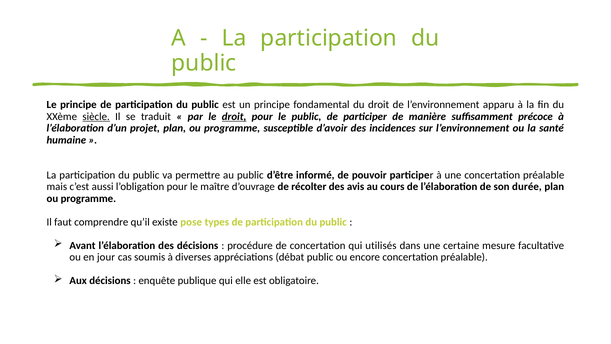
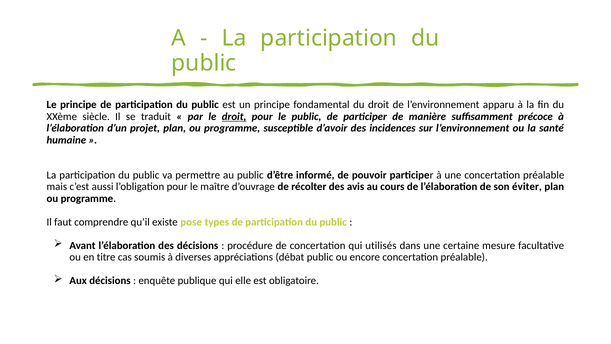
siècle underline: present -> none (96, 116)
durée: durée -> éviter (527, 187)
jour: jour -> titre (106, 257)
